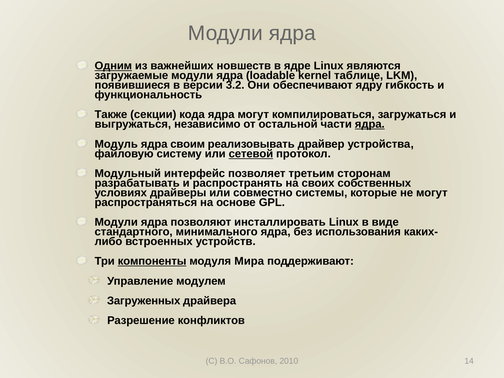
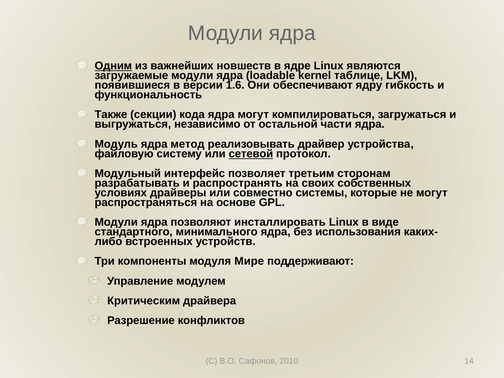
3.2: 3.2 -> 1.6 (235, 85)
ядра underline: present -> none (370, 124)
своим: своим -> метод (188, 144)
компоненты underline: present -> none (152, 261)
Мира: Мира -> Мире (249, 261)
Загруженных: Загруженных -> Критическим (144, 301)
